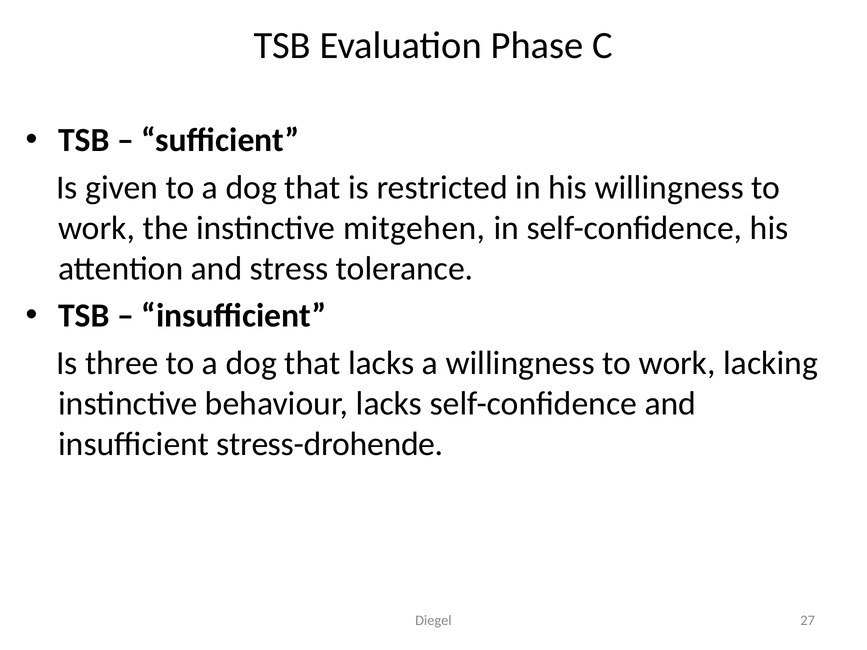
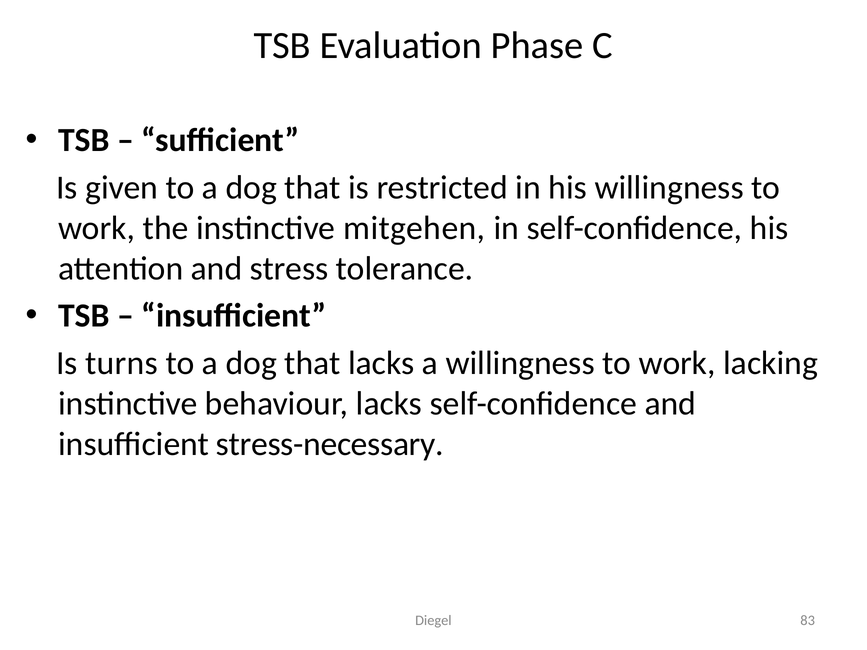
three: three -> turns (122, 363)
stress-drohende: stress-drohende -> stress-necessary (330, 444)
27: 27 -> 83 (808, 621)
